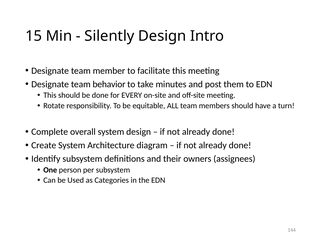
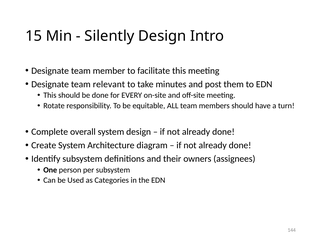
behavior: behavior -> relevant (109, 84)
